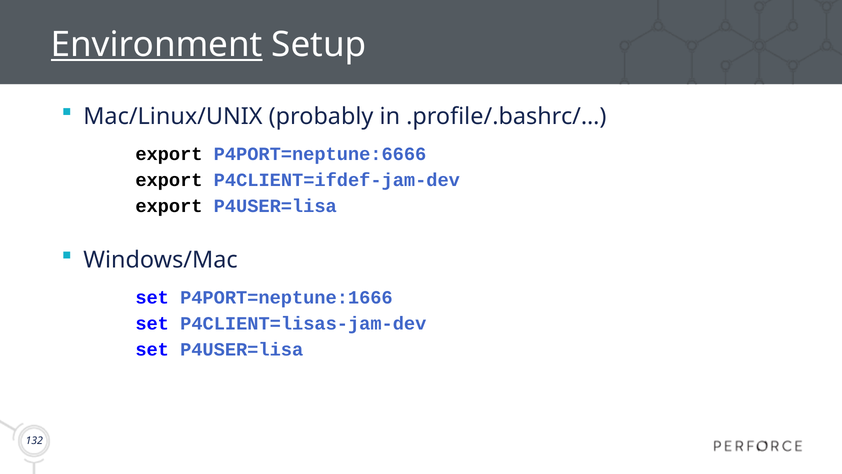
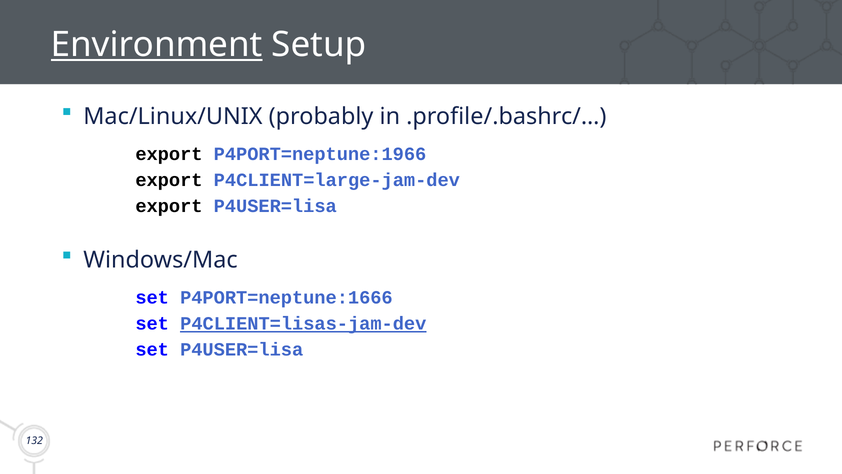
P4PORT=neptune:6666: P4PORT=neptune:6666 -> P4PORT=neptune:1966 (320, 154)
P4CLIENT=ifdef-jam-dev: P4CLIENT=ifdef-jam-dev -> P4CLIENT=large-jam-dev (337, 180)
P4CLIENT=lisas-jam-dev underline: none -> present (303, 323)
